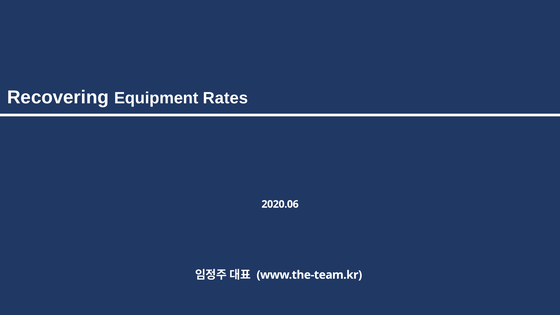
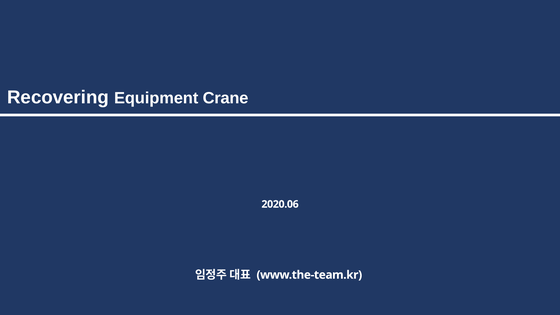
Rates: Rates -> Crane (226, 98)
